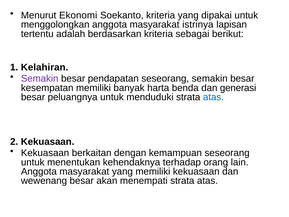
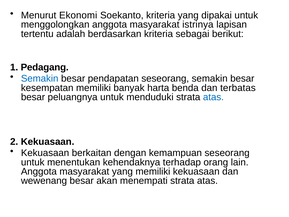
Kelahiran: Kelahiran -> Pedagang (45, 67)
Semakin colour: purple -> blue (40, 78)
generasi: generasi -> terbatas (238, 88)
